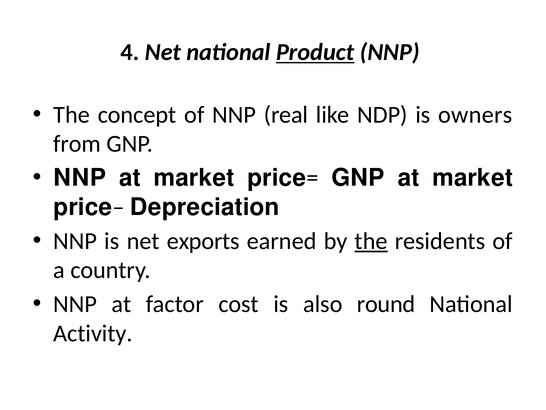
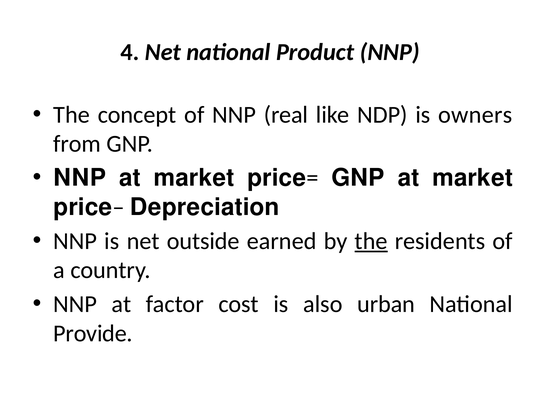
Product underline: present -> none (315, 52)
exports: exports -> outside (203, 241)
round: round -> urban (386, 304)
Activity: Activity -> Provide (93, 333)
